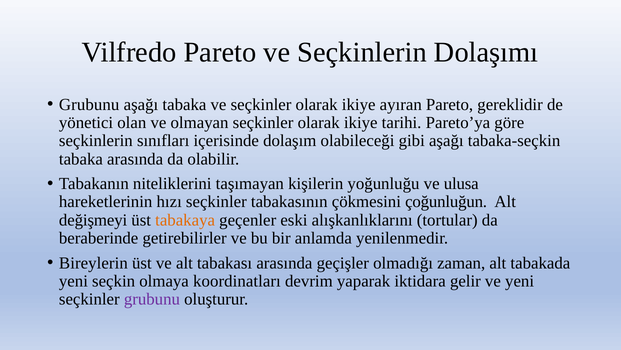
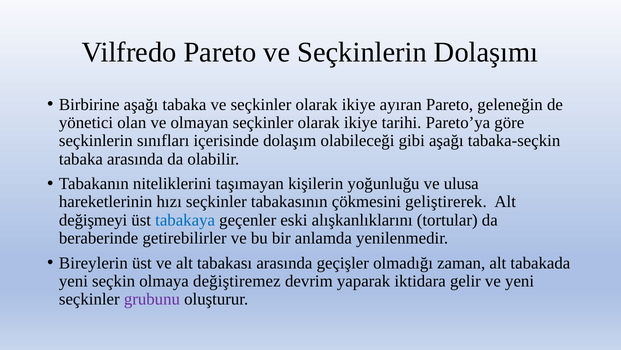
Grubunu: Grubunu -> Birbirine (89, 104)
gereklidir: gereklidir -> geleneğin (510, 104)
çoğunluğun: çoğunluğun -> geliştirerek (446, 202)
tabakaya colour: orange -> blue (185, 220)
koordinatları: koordinatları -> değiştiremez (237, 281)
